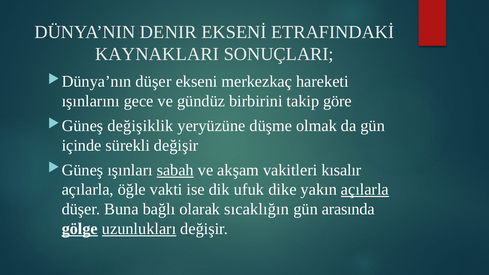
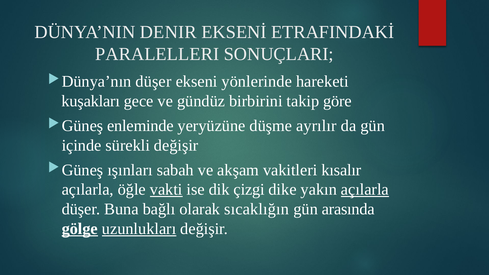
KAYNAKLARI: KAYNAKLARI -> PARALELLERI (157, 54)
merkezkaç: merkezkaç -> yönlerinde (257, 82)
ışınlarını: ışınlarını -> kuşakları (91, 101)
değişiklik: değişiklik -> enleminde (140, 126)
olmak: olmak -> ayrılır (316, 126)
sabah underline: present -> none (175, 170)
vakti underline: none -> present (166, 190)
ufuk: ufuk -> çizgi (249, 190)
